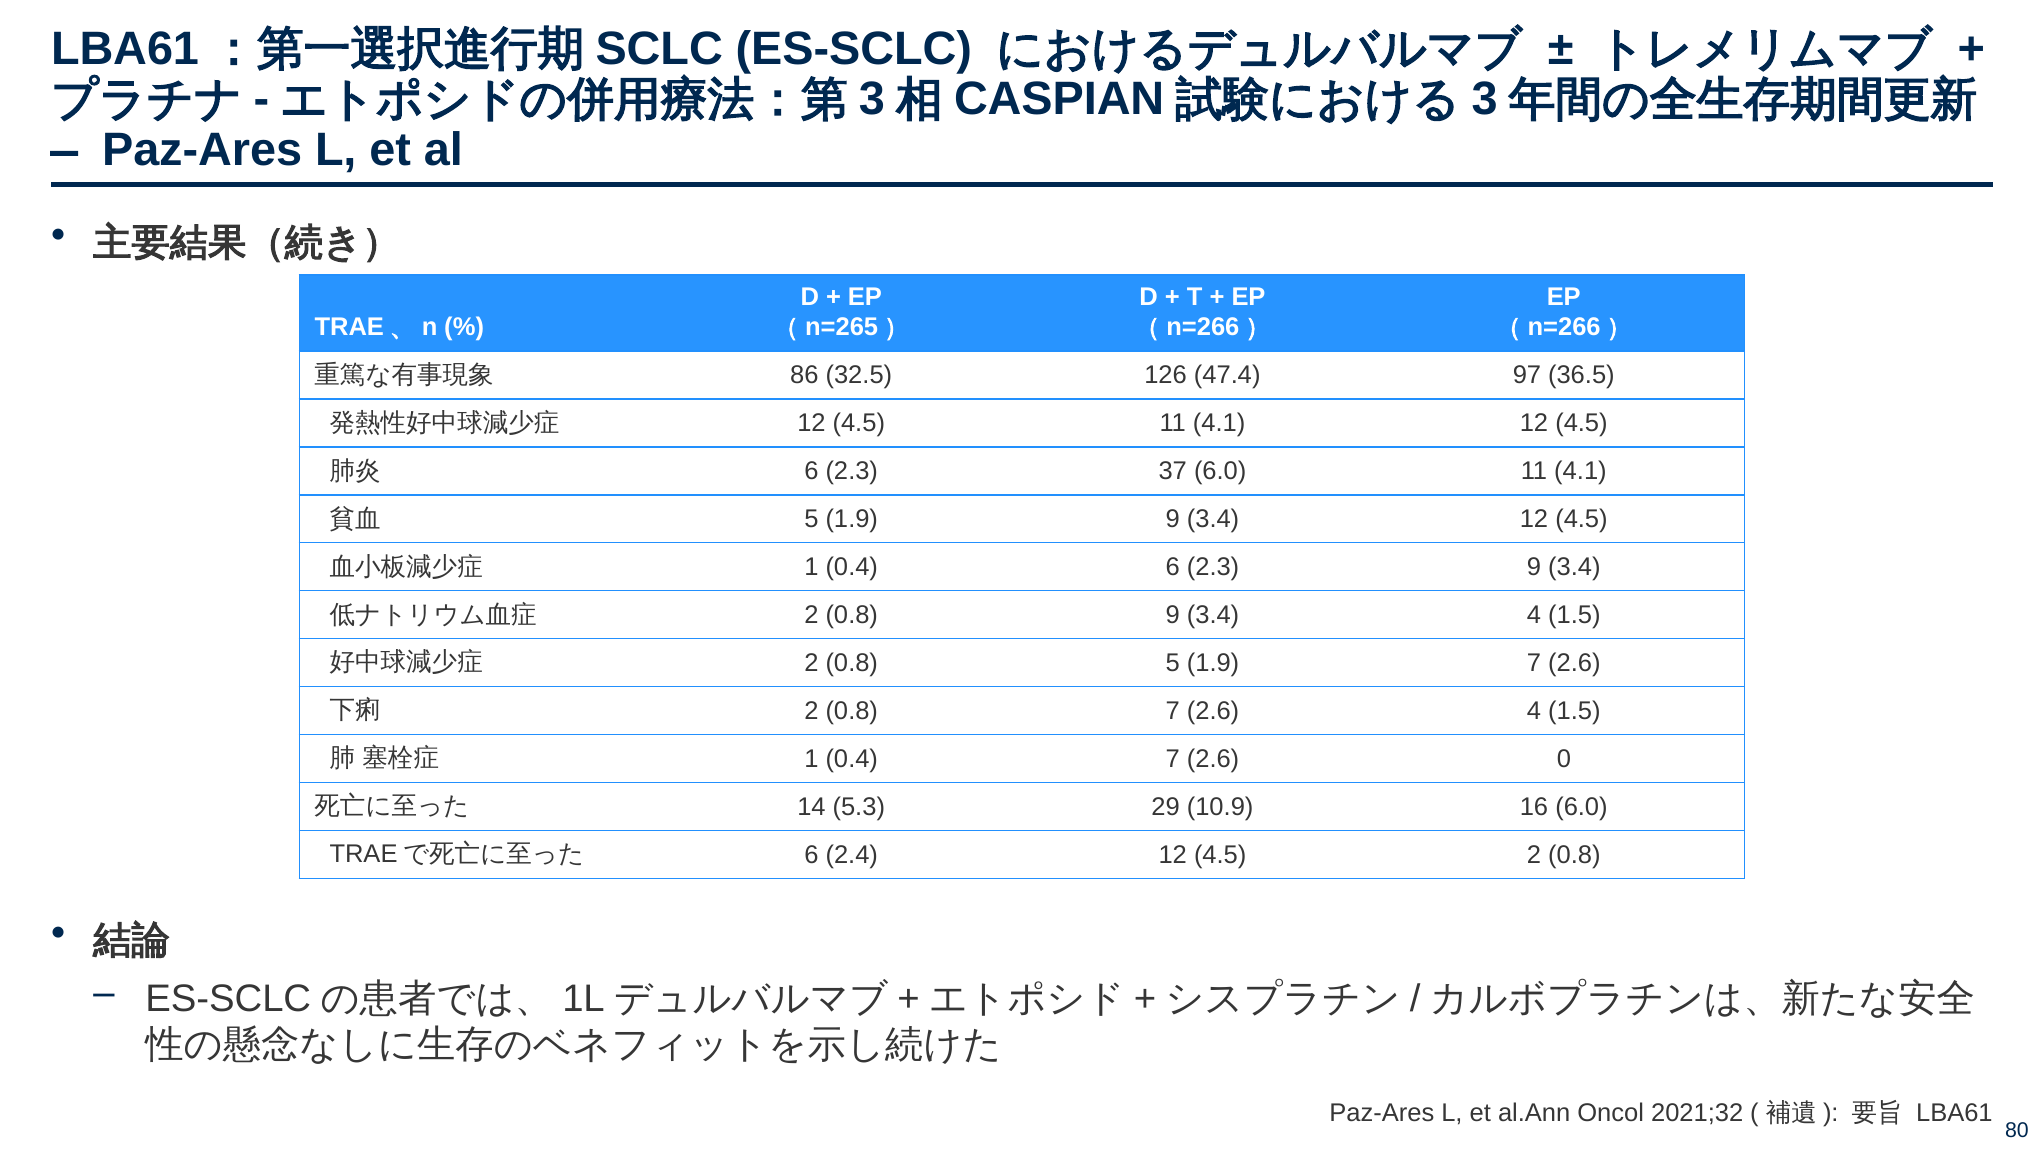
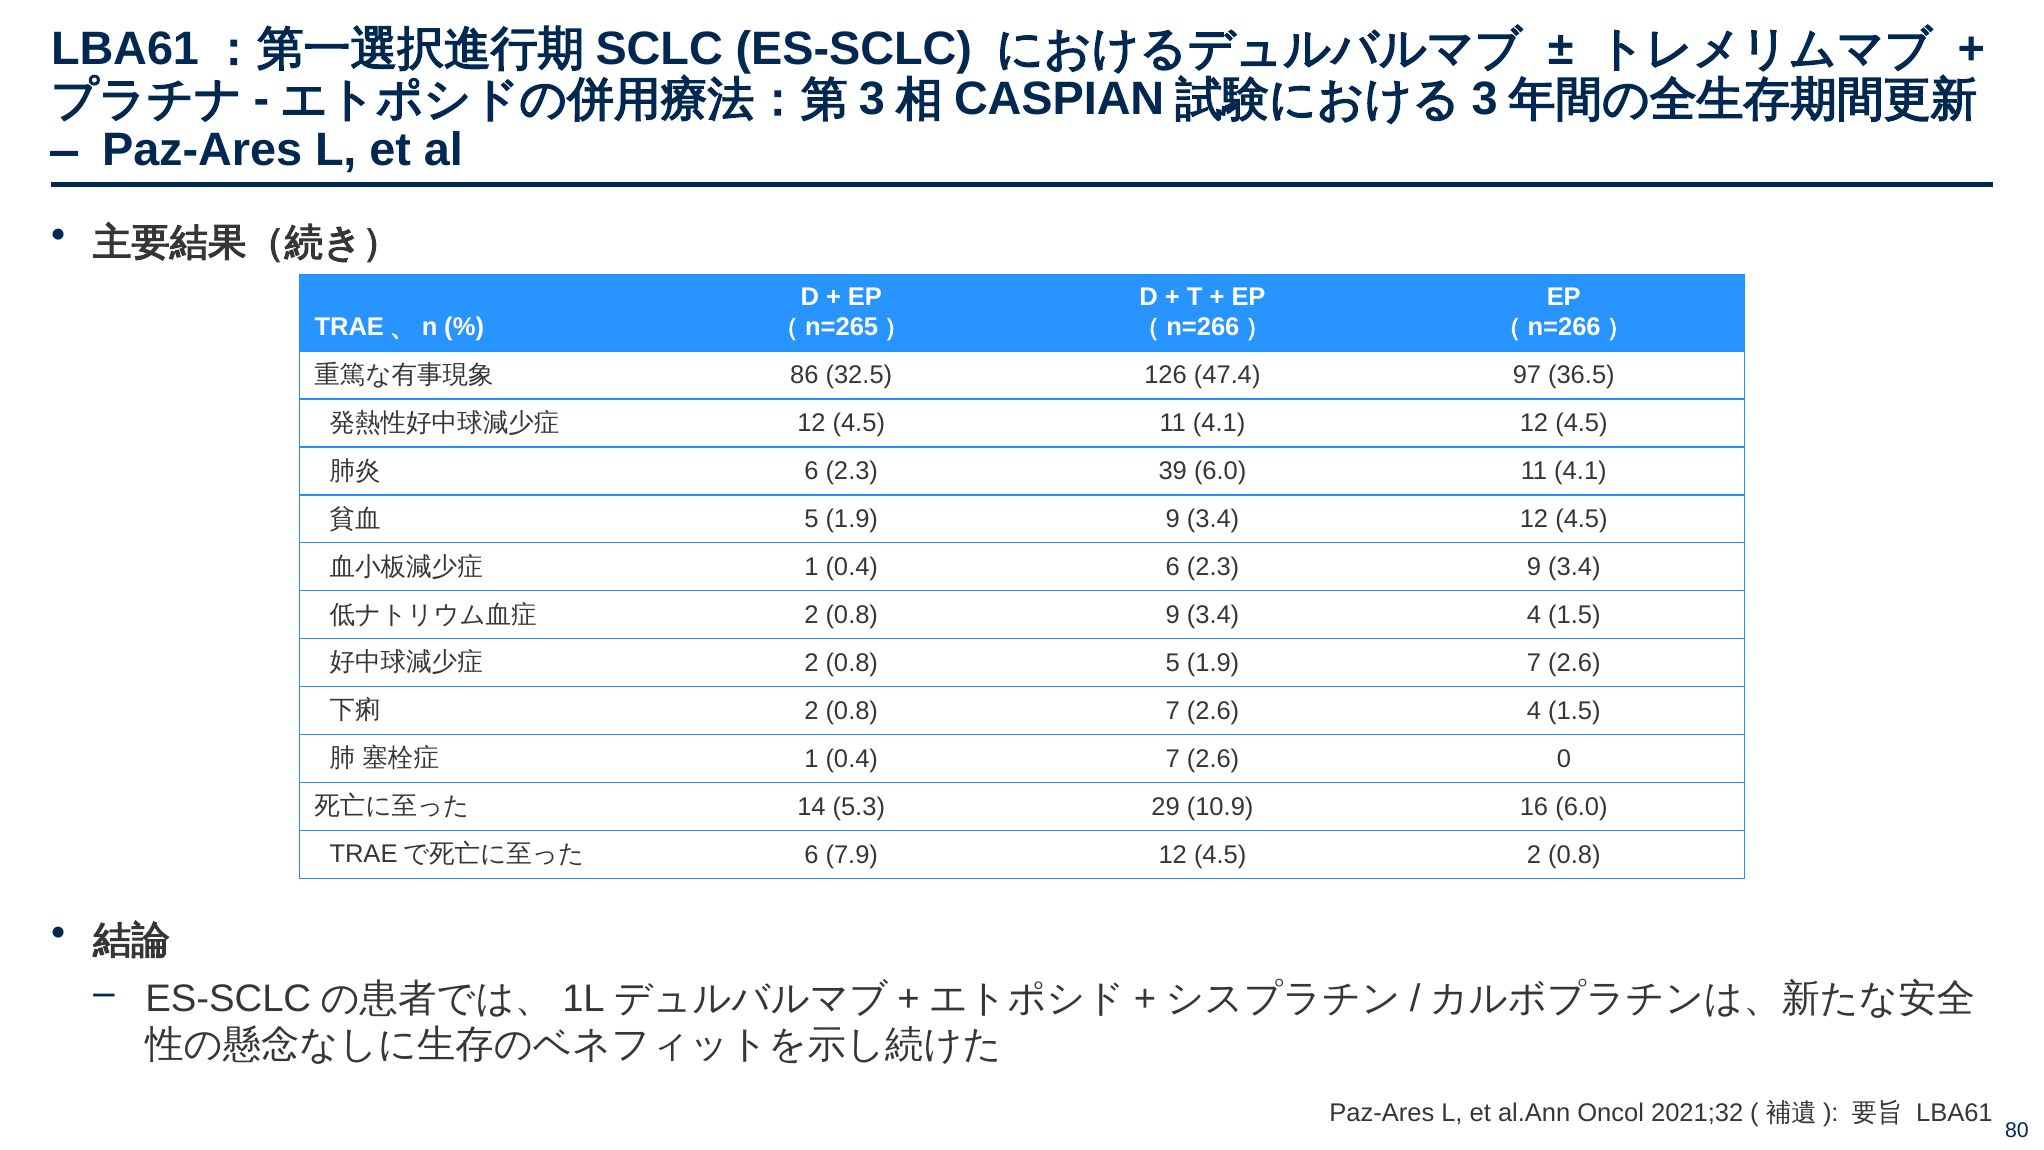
37: 37 -> 39 (1173, 471)
2.4: 2.4 -> 7.9 (852, 855)
